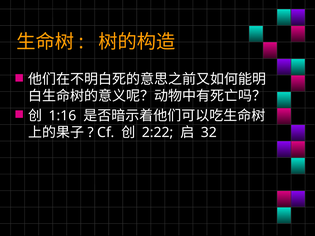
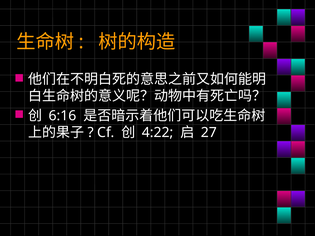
1:16: 1:16 -> 6:16 (62, 116)
2:22: 2:22 -> 4:22 (158, 133)
32: 32 -> 27 (209, 133)
